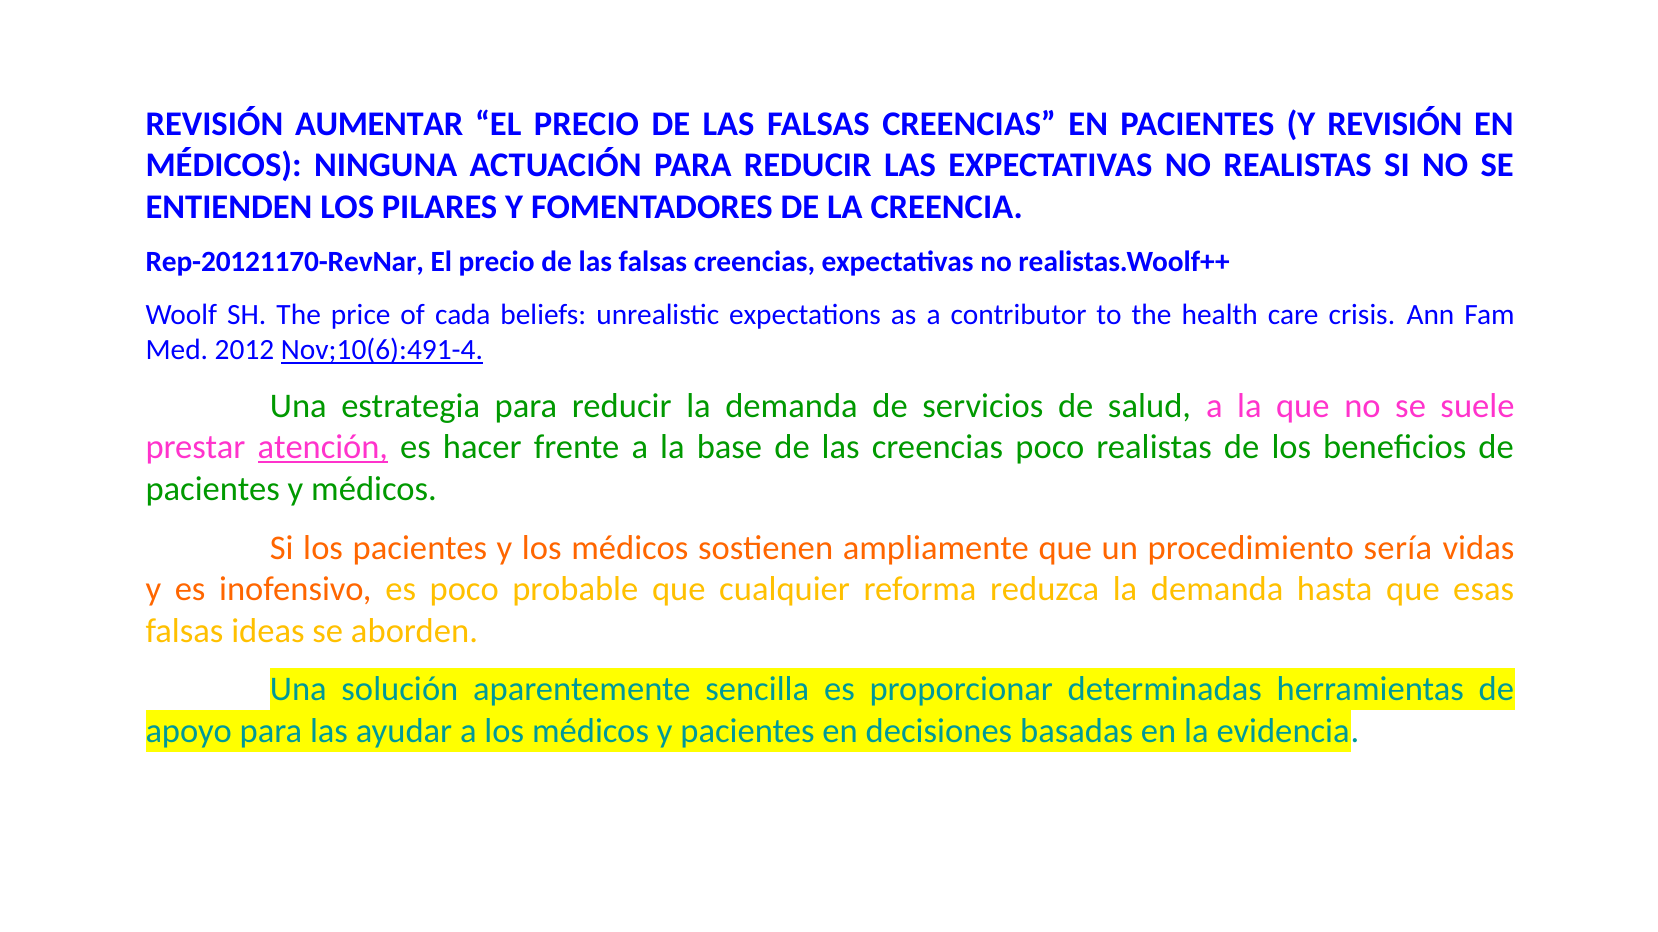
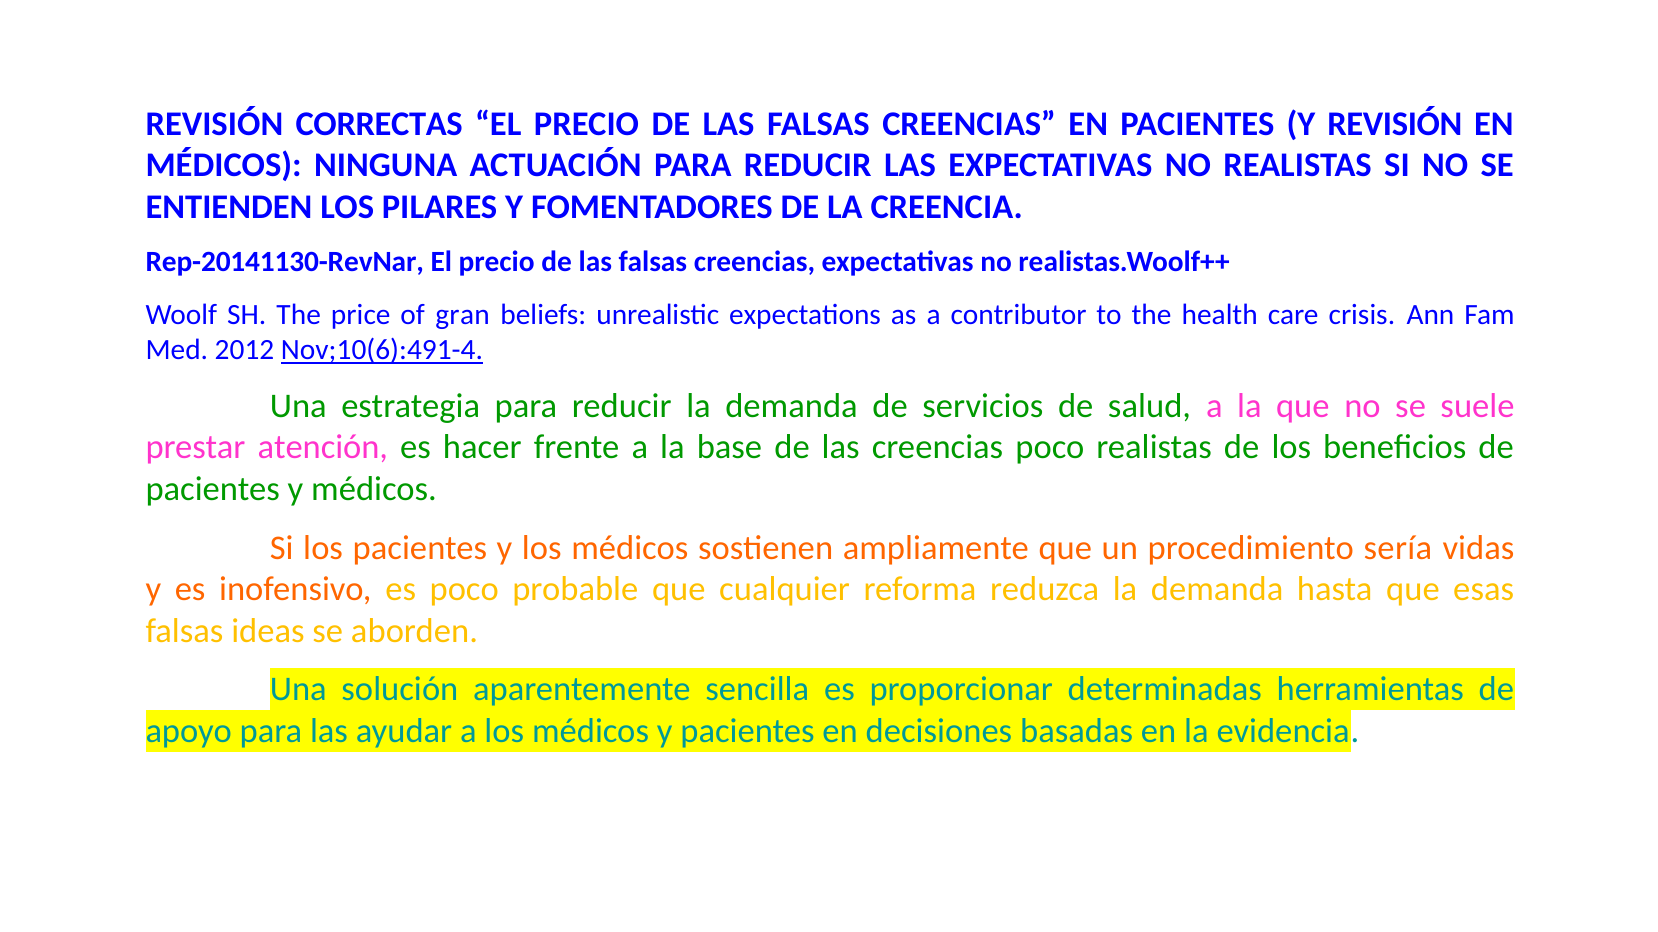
AUMENTAR: AUMENTAR -> CORRECTAS (379, 124)
Rep-20121170-RevNar: Rep-20121170-RevNar -> Rep-20141130-RevNar (285, 262)
cada: cada -> gran (463, 315)
atención underline: present -> none (323, 448)
